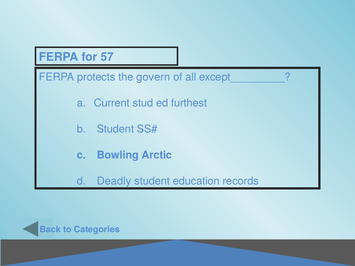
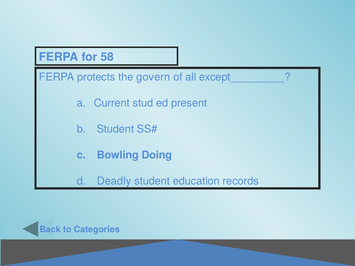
57: 57 -> 58 (107, 57)
furthest: furthest -> present (189, 103)
Arctic: Arctic -> Doing (157, 155)
